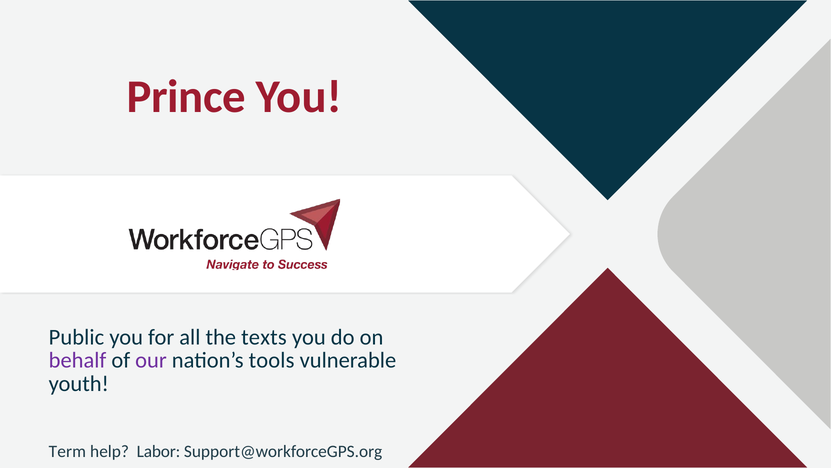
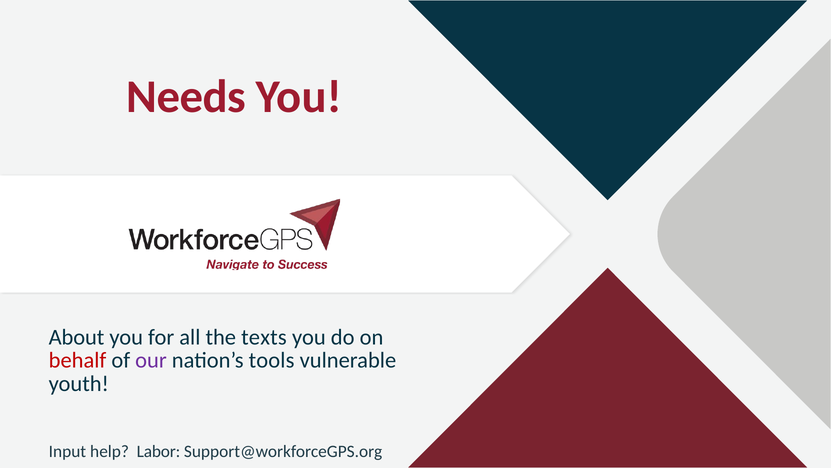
Prince: Prince -> Needs (186, 97)
Public: Public -> About (77, 337)
behalf colour: purple -> red (77, 360)
Term: Term -> Input (67, 451)
